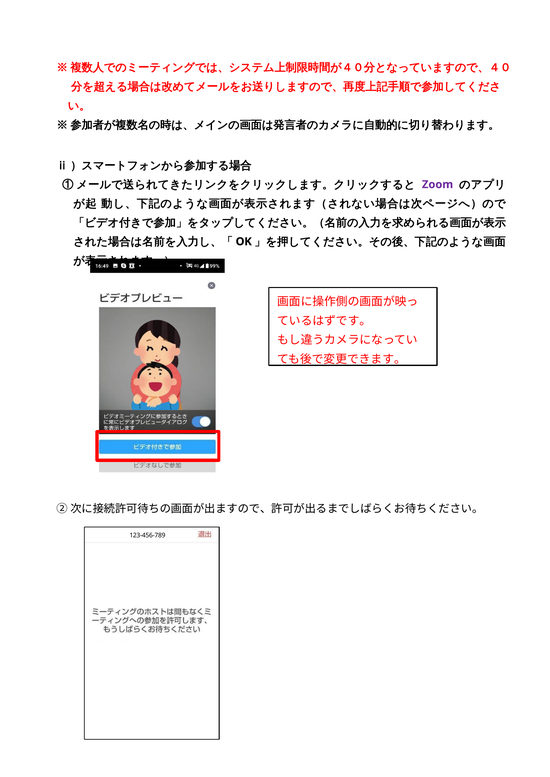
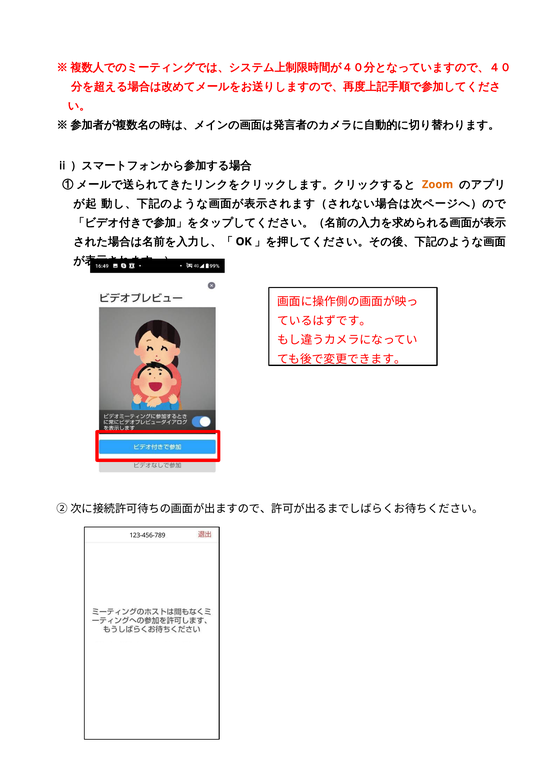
Zoom colour: purple -> orange (438, 184)
